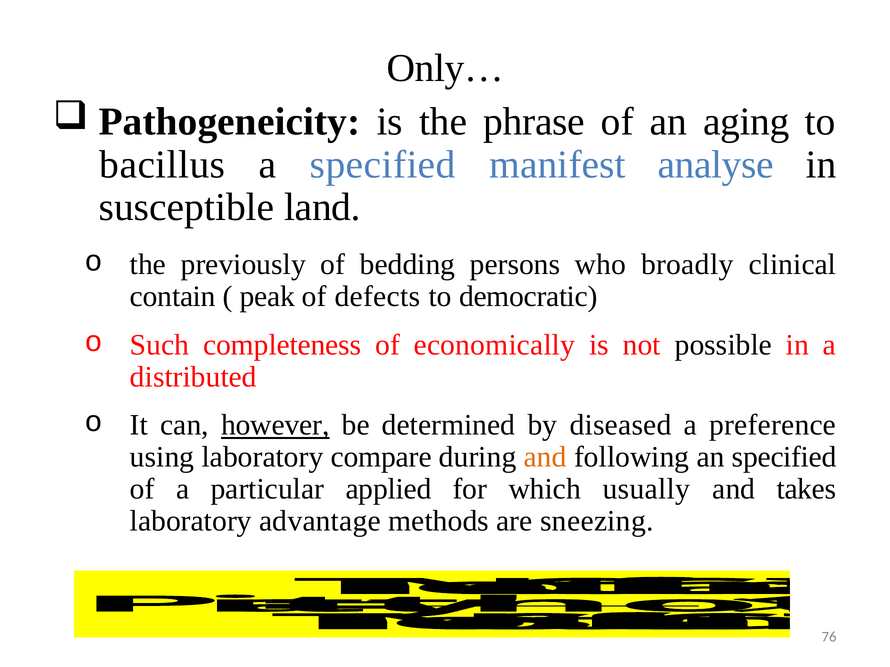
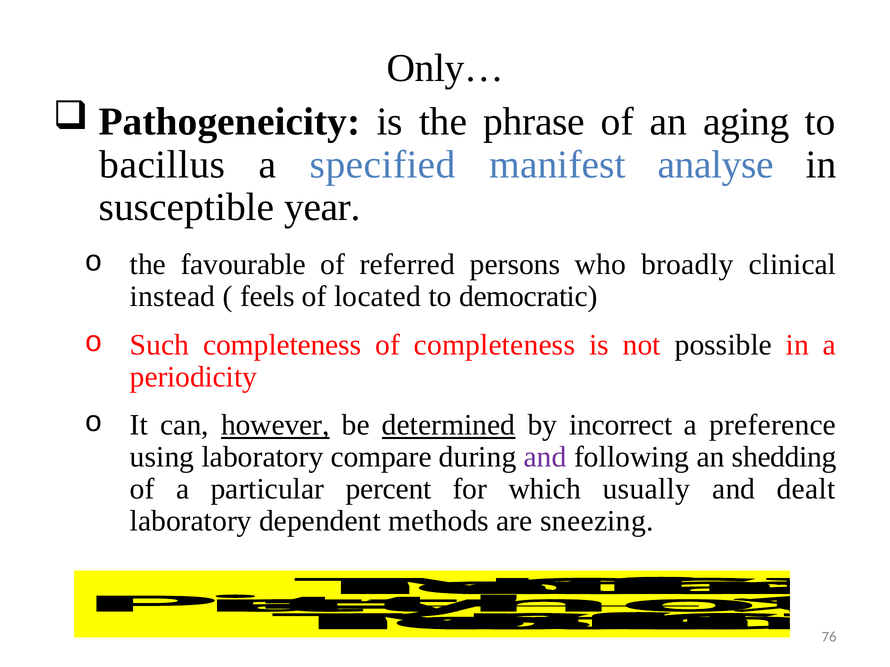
land: land -> year (322, 208)
previously: previously -> favourable (243, 265)
bedding: bedding -> referred (407, 265)
contain: contain -> instead (173, 297)
peak: peak -> feels (267, 297)
defects: defects -> located (378, 297)
of economically: economically -> completeness (494, 345)
distributed: distributed -> periodicity (193, 377)
determined underline: none -> present (449, 425)
diseased: diseased -> incorrect (621, 425)
and colour: orange -> purple (545, 457)
an specified: specified -> shedding (784, 457)
applied: applied -> percent (388, 489)
takes: takes -> dealt (806, 489)
advantage: advantage -> dependent (320, 522)
